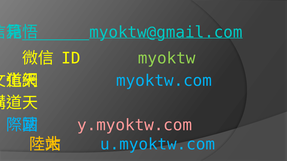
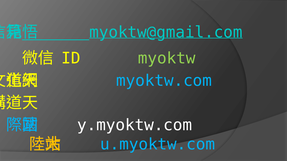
y.myoktw.com colour: pink -> white (135, 125)
